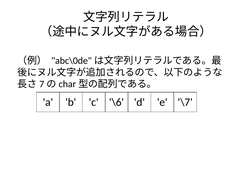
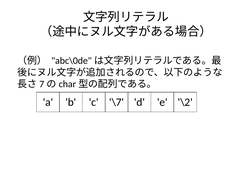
\6: \6 -> \7 (117, 102)
\7: \7 -> \2 (185, 102)
